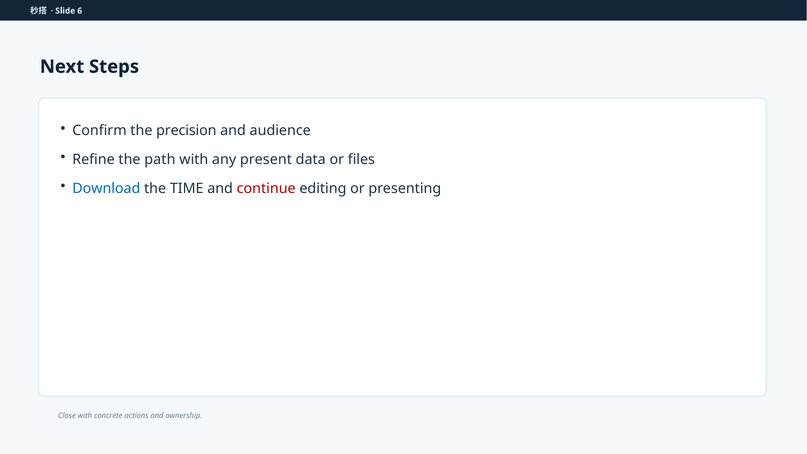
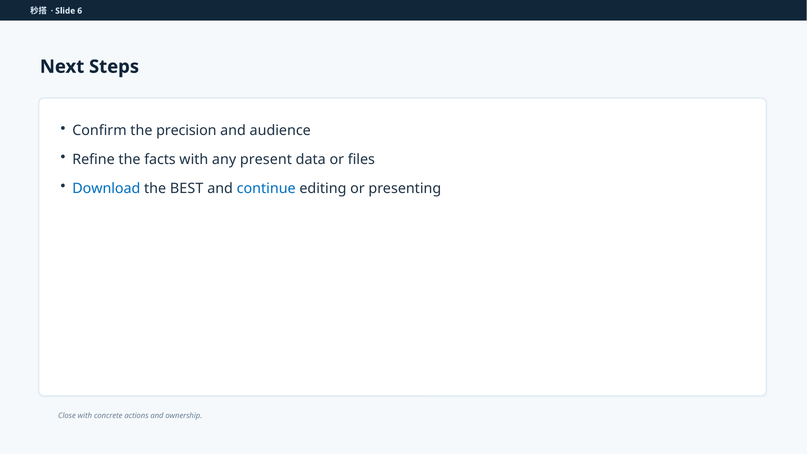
path: path -> facts (160, 160)
TIME: TIME -> BEST (187, 188)
continue colour: red -> blue (266, 188)
